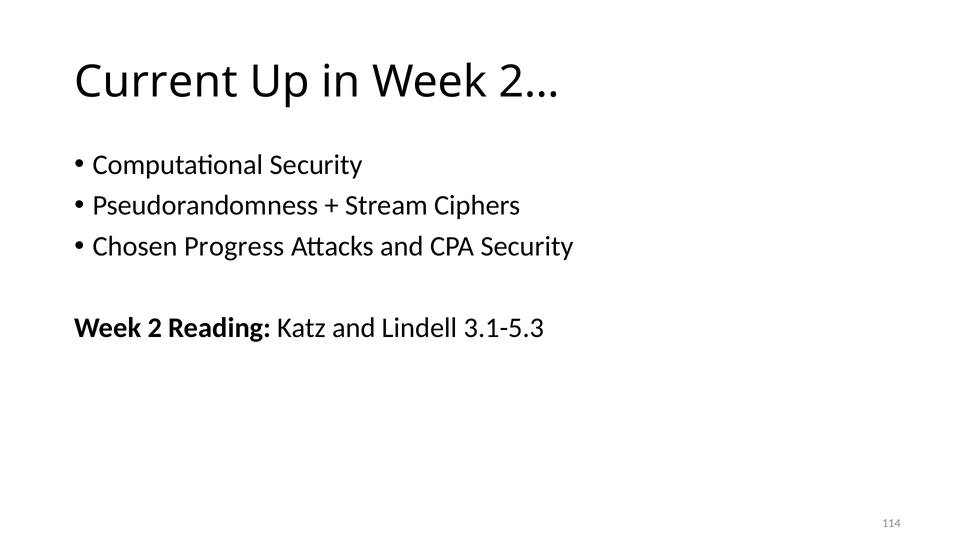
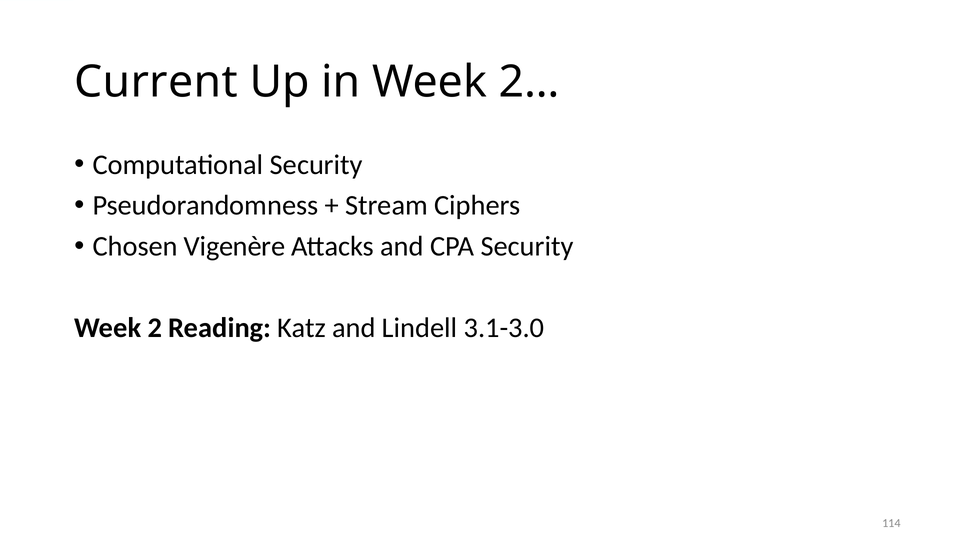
Progress: Progress -> Vigenère (235, 247)
3.1-5.3: 3.1-5.3 -> 3.1-3.0 (504, 328)
